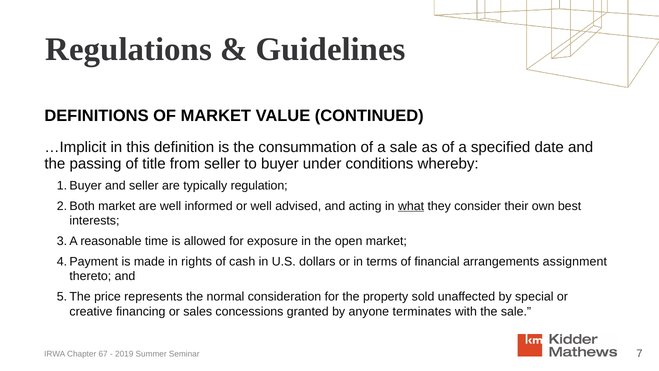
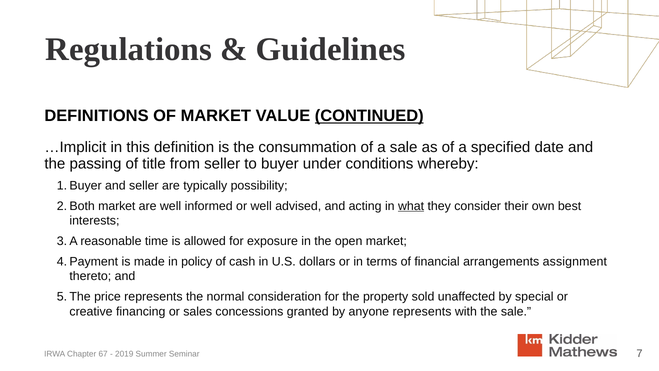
CONTINUED underline: none -> present (369, 116)
regulation: regulation -> possibility (259, 185)
rights: rights -> policy (197, 261)
anyone terminates: terminates -> represents (422, 311)
